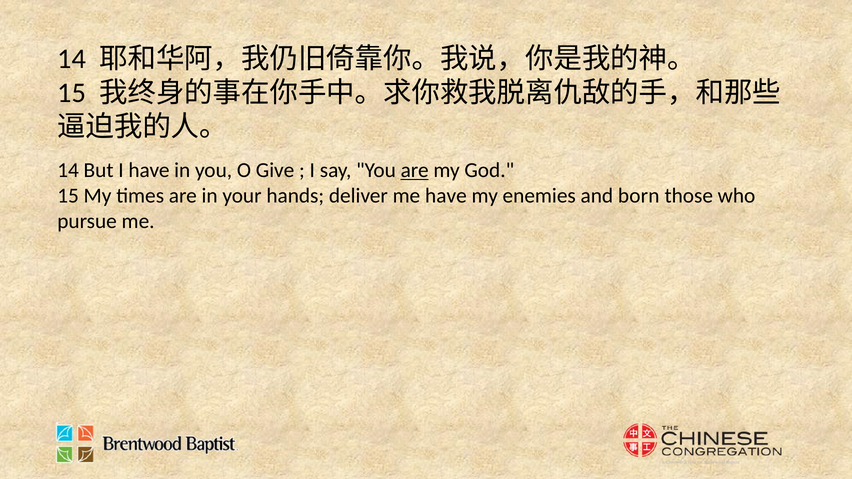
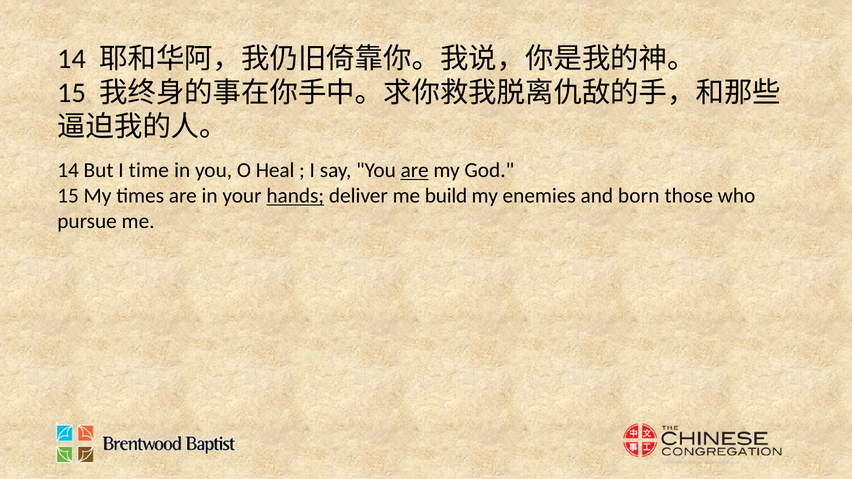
I have: have -> time (149, 170)
Give: Give -> Heal (275, 170)
hands underline: none -> present (295, 196)
me have: have -> build (446, 196)
